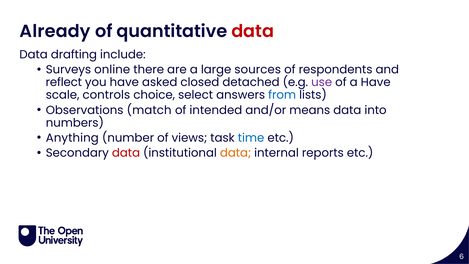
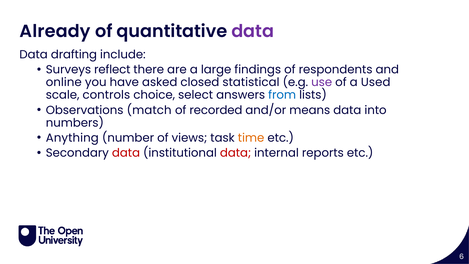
data colour: red -> purple (253, 31)
online: online -> reflect (112, 70)
sources: sources -> findings (258, 70)
reflect: reflect -> online (64, 82)
detached: detached -> statistical (251, 82)
a Have: Have -> Used (376, 82)
intended: intended -> recorded (216, 110)
time colour: blue -> orange (251, 138)
data colour: orange -> red (236, 153)
